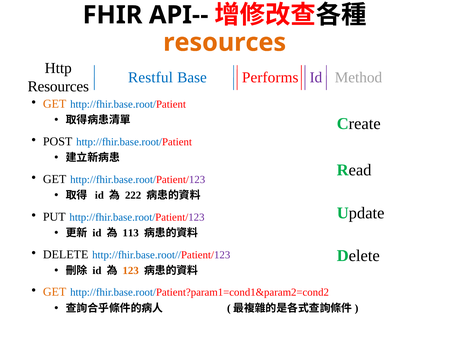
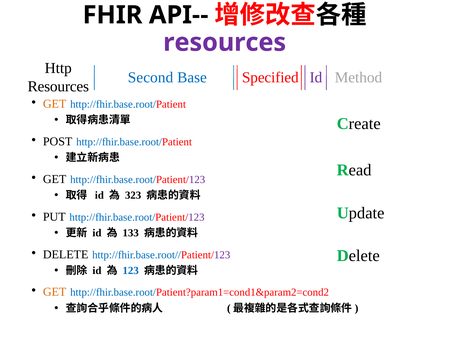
resources colour: orange -> purple (225, 42)
Restful: Restful -> Second (151, 78)
Performs: Performs -> Specified (270, 78)
222: 222 -> 323 (133, 195)
113: 113 -> 133 (131, 233)
123 colour: orange -> blue (131, 270)
